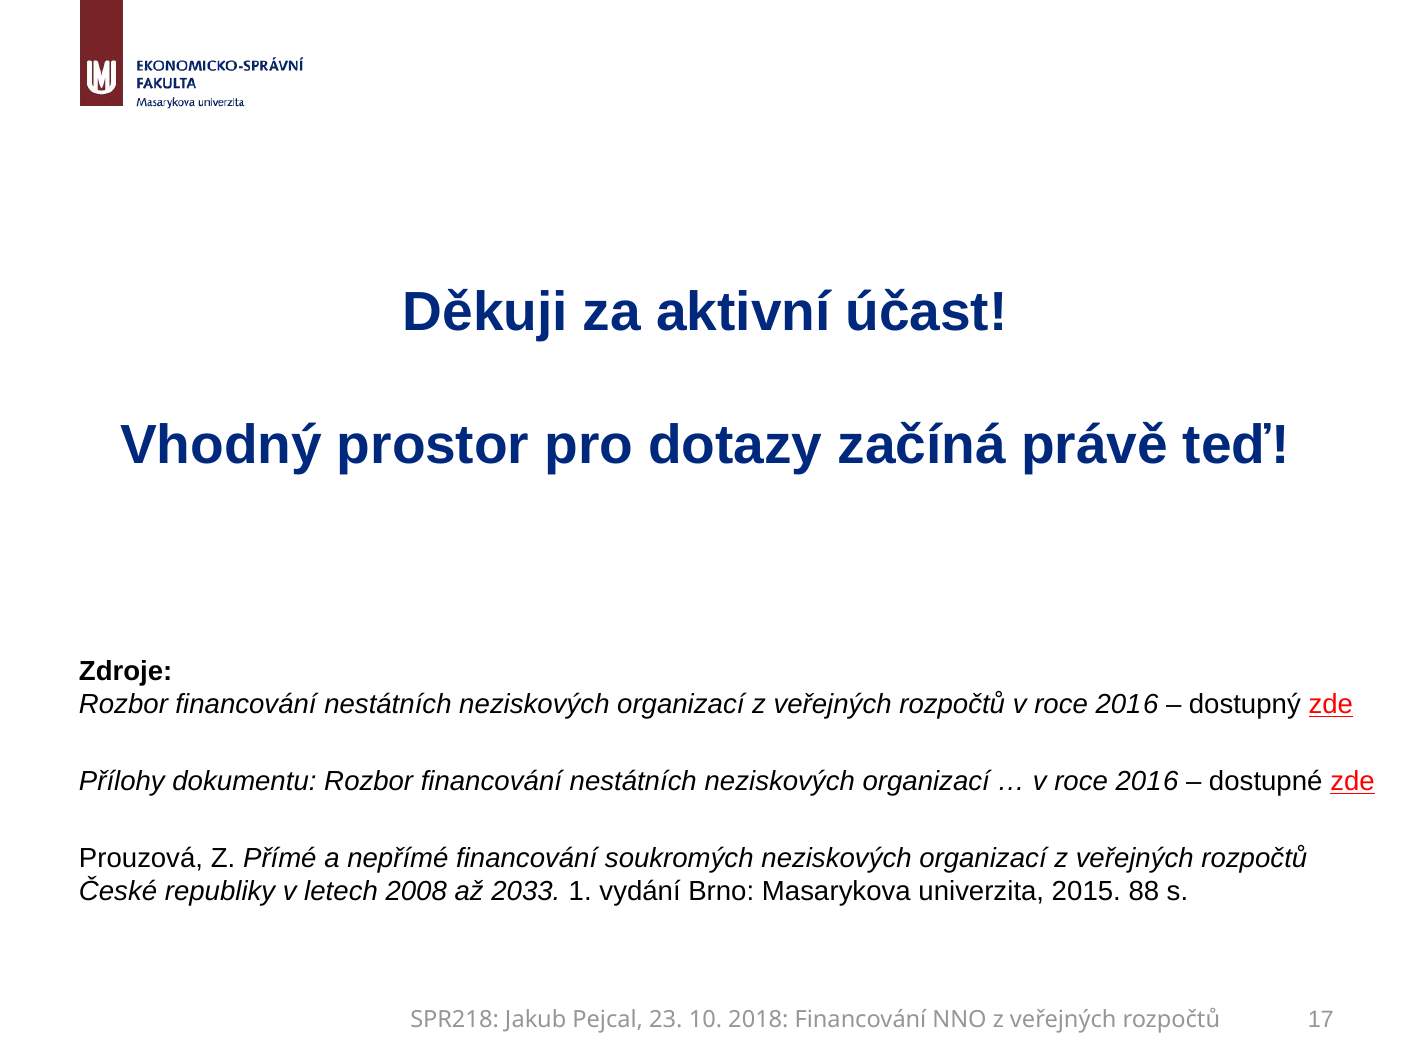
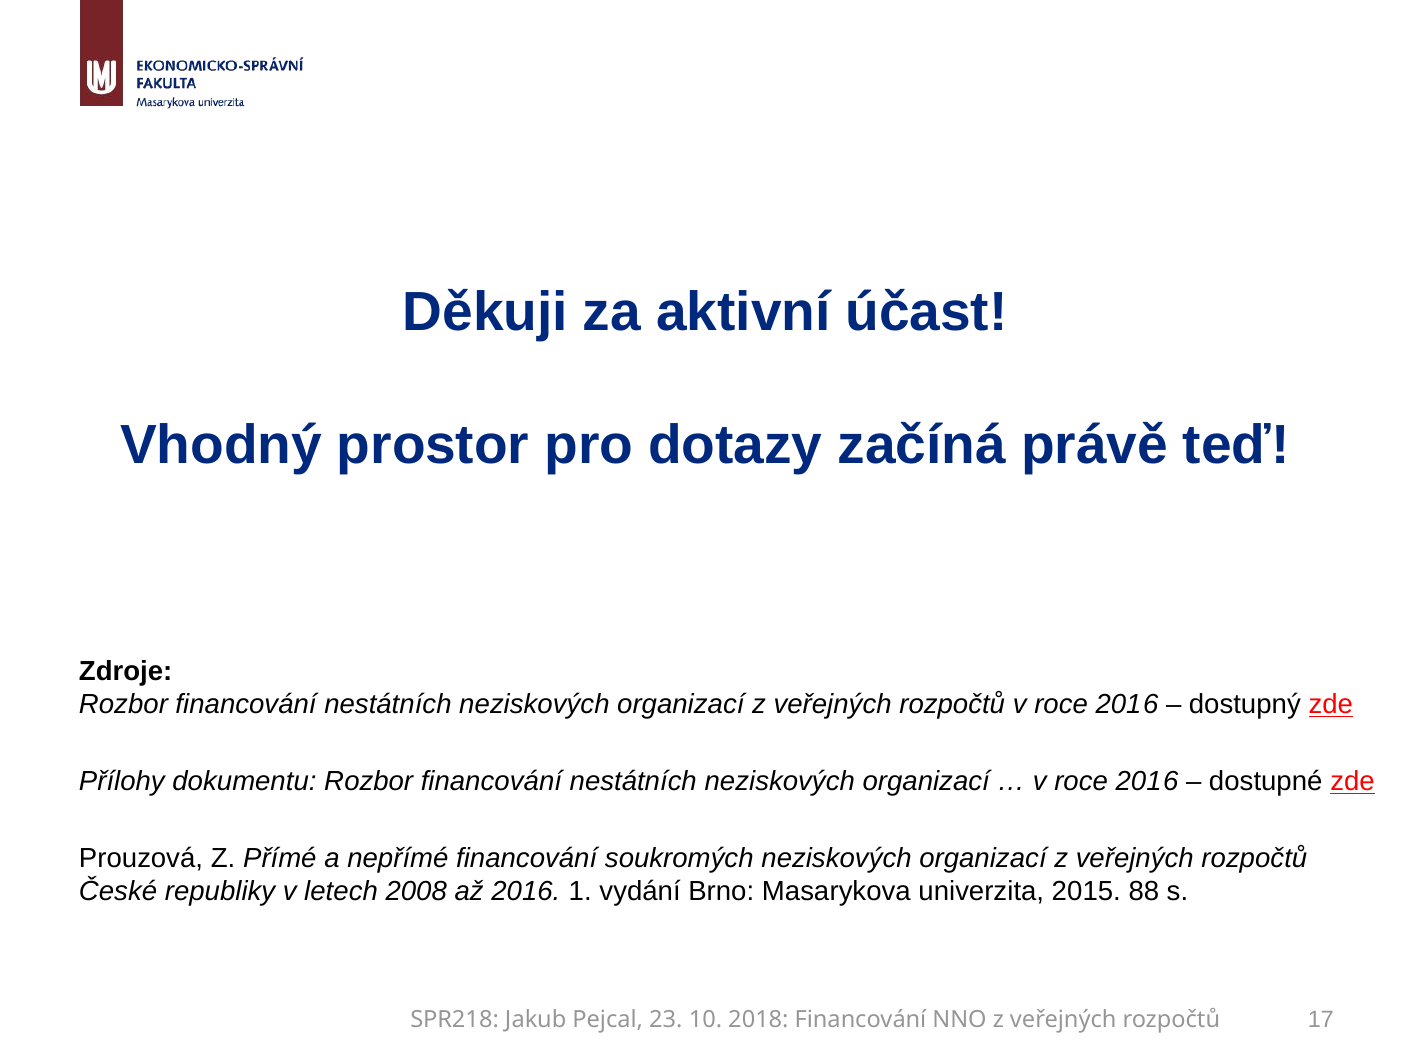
až 2033: 2033 -> 2016 (526, 892)
